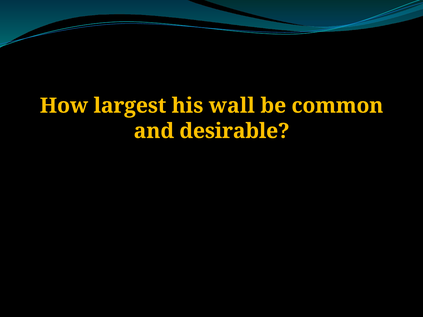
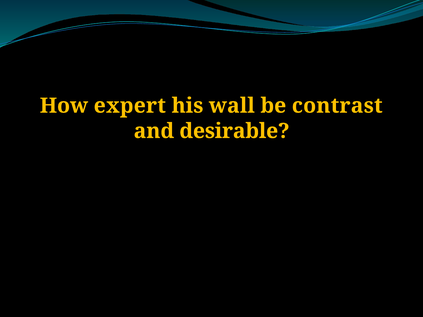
largest: largest -> expert (130, 106)
common: common -> contrast (337, 106)
